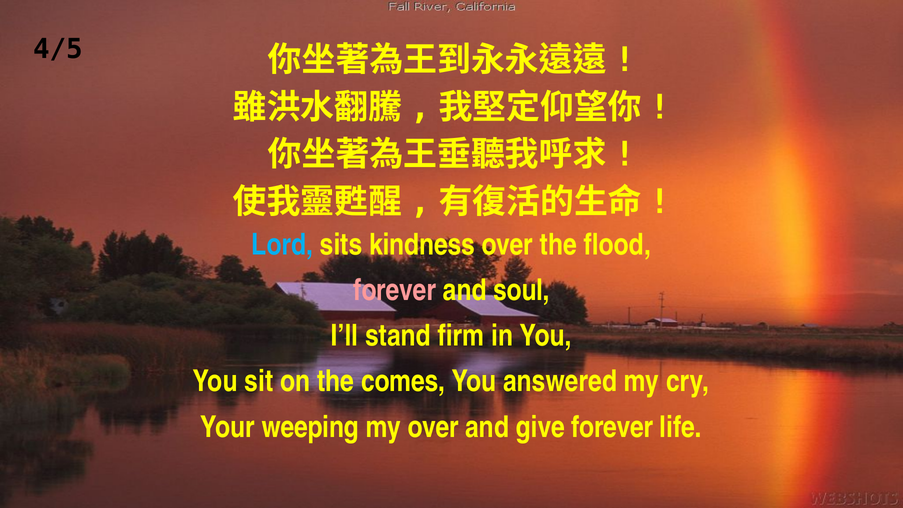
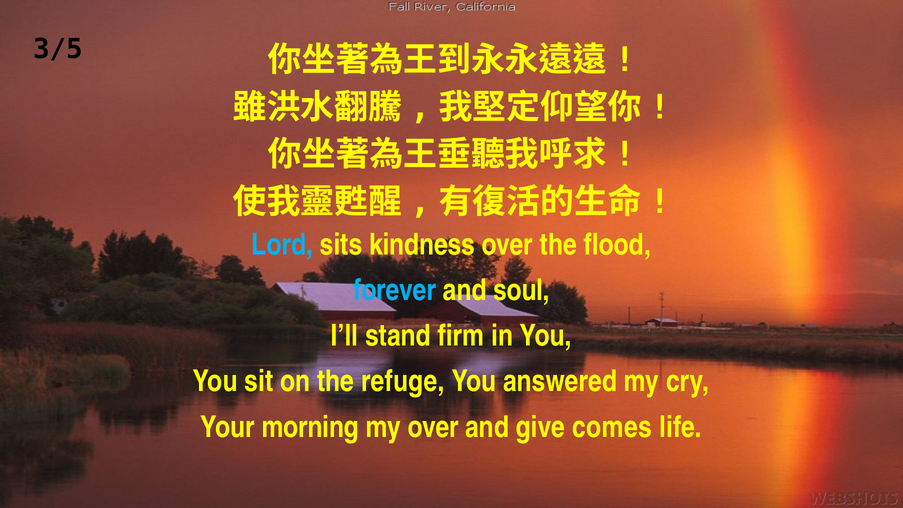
4/5: 4/5 -> 3/5 (58, 49)
forever colour: pink -> light blue (395, 290)
comes: comes -> refuge (403, 382)
weeping: weeping -> morning (310, 427)
give forever: forever -> comes (612, 427)
